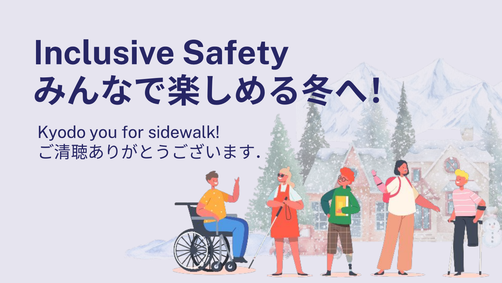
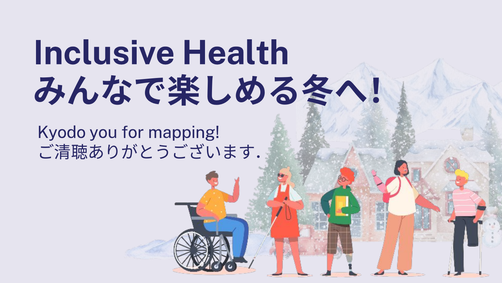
Safety: Safety -> Health (236, 53)
sidewalk: sidewalk -> mapping (184, 132)
